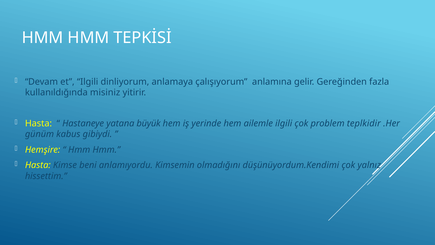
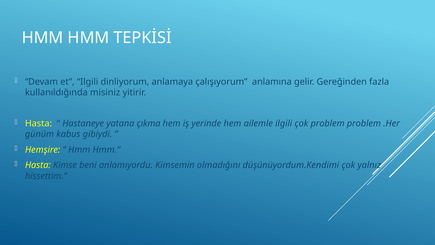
büyük: büyük -> çıkma (149, 123)
problem teplkidir: teplkidir -> problem (364, 123)
